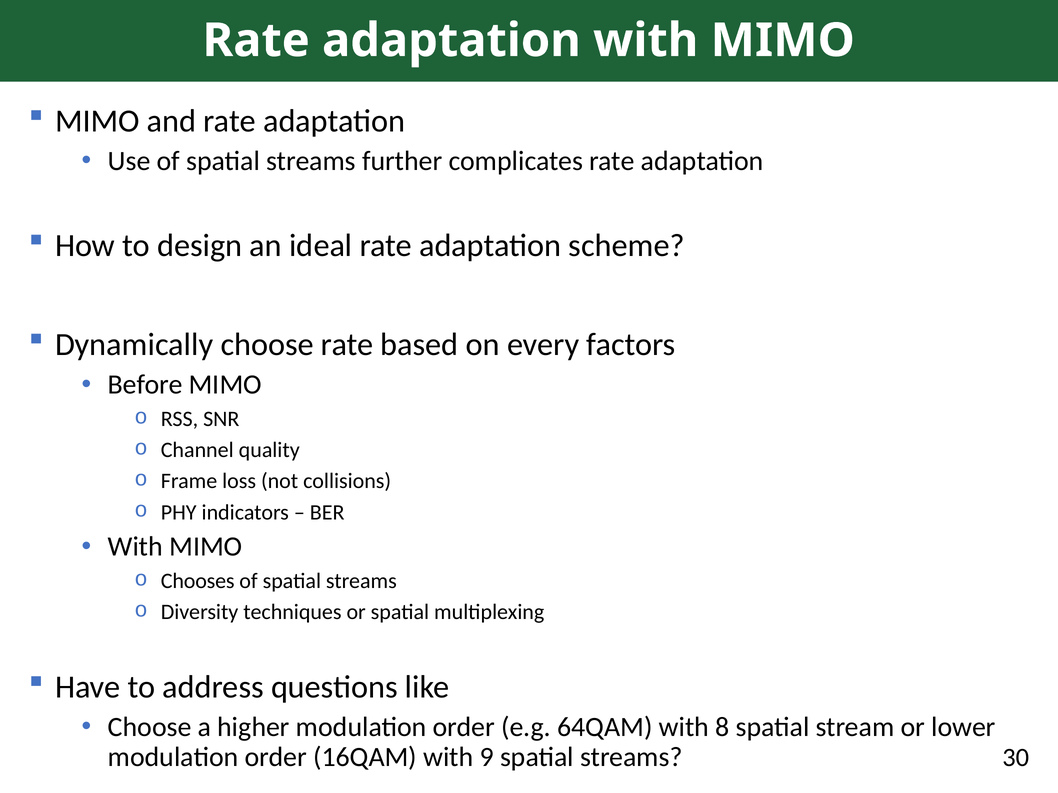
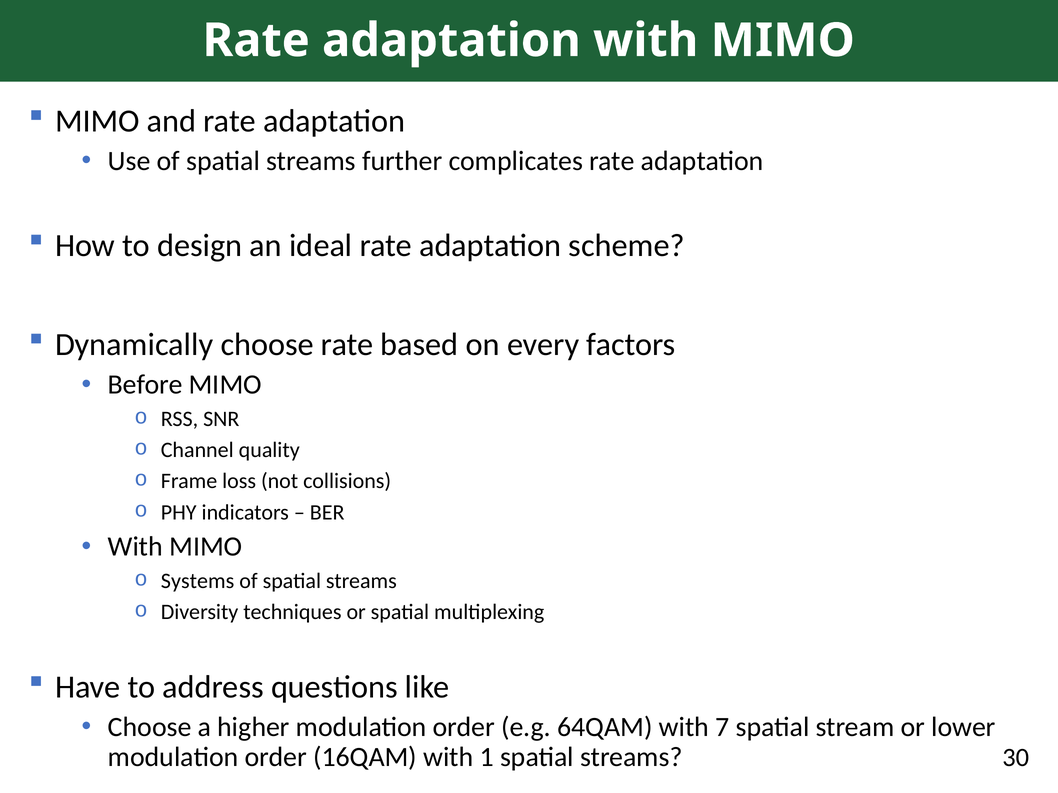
Chooses: Chooses -> Systems (198, 581)
8: 8 -> 7 (722, 727)
9: 9 -> 1 (487, 758)
